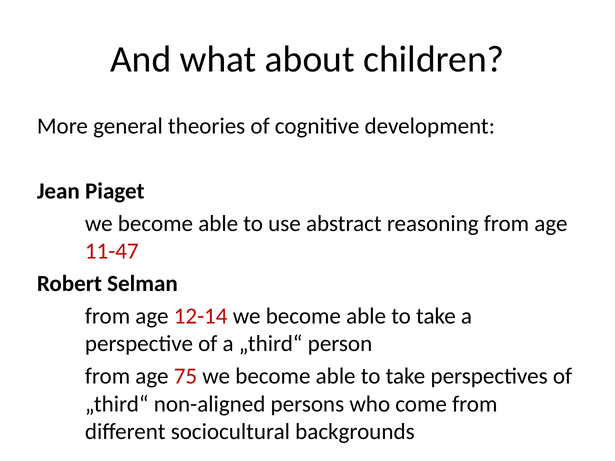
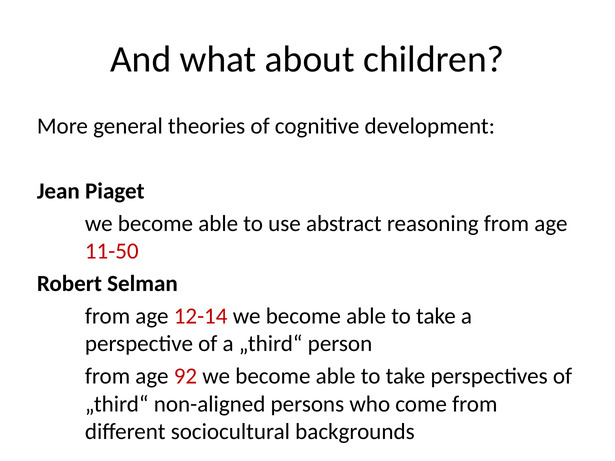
11-47: 11-47 -> 11-50 (112, 251)
75: 75 -> 92 (185, 377)
